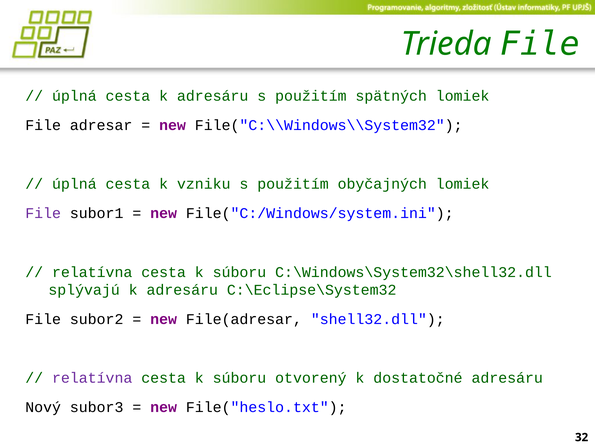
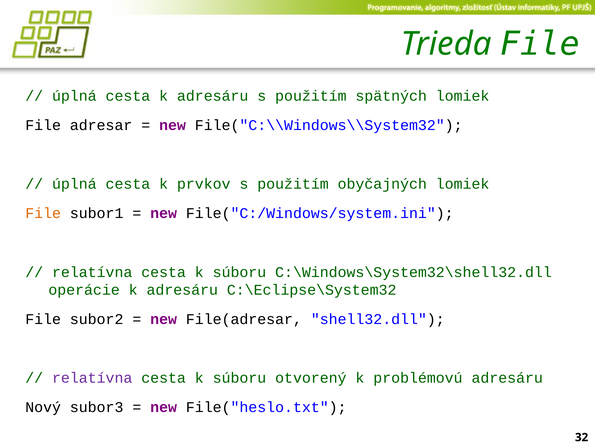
vzniku: vzniku -> prvkov (204, 184)
File colour: purple -> orange (43, 214)
splývajú: splývajú -> operácie (84, 290)
dostatočné: dostatočné -> problémovú (418, 378)
